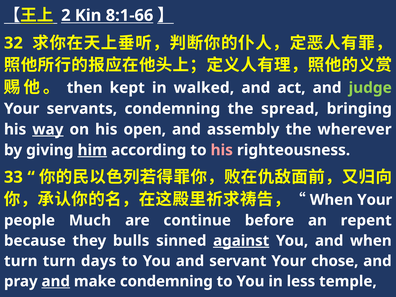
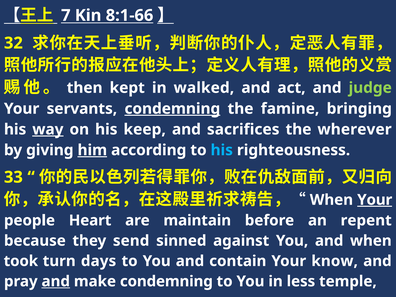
2: 2 -> 7 (66, 15)
condemning underline: none -> present (172, 109)
spread: spread -> famine (290, 109)
open: open -> keep (145, 129)
assembly: assembly -> sacrifices (243, 129)
his colour: pink -> light blue (222, 150)
Your underline: none -> present (375, 200)
Much: Much -> Heart (90, 220)
continue: continue -> maintain (197, 220)
bulls: bulls -> send (131, 241)
against underline: present -> none (241, 241)
turn: turn -> took (21, 261)
servant: servant -> contain (238, 261)
chose: chose -> know (335, 261)
